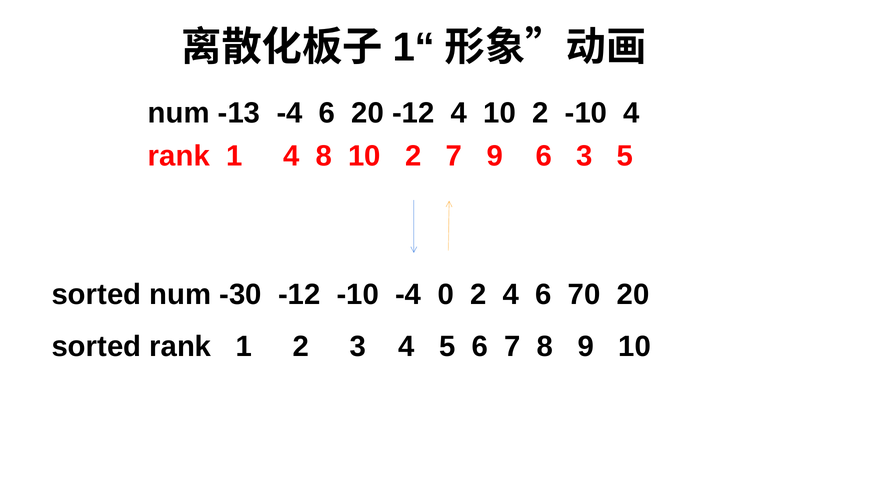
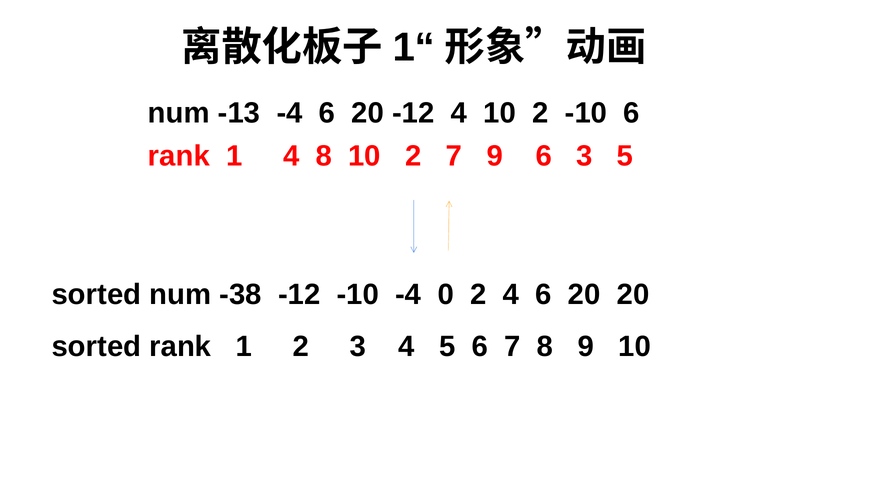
-10 4: 4 -> 6 (632, 113)
-30: -30 -> -38 (240, 294)
4 6 70: 70 -> 20 (584, 294)
